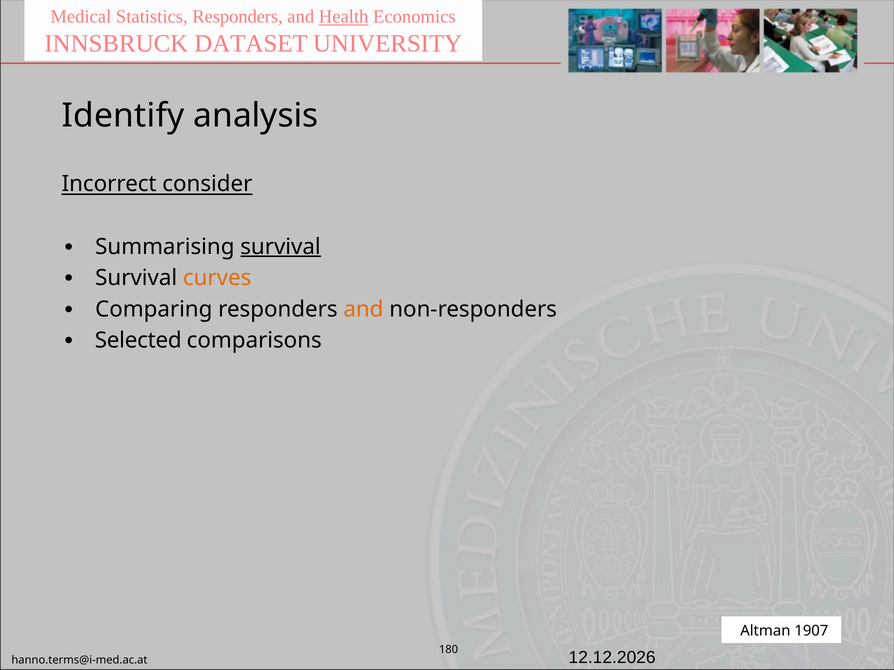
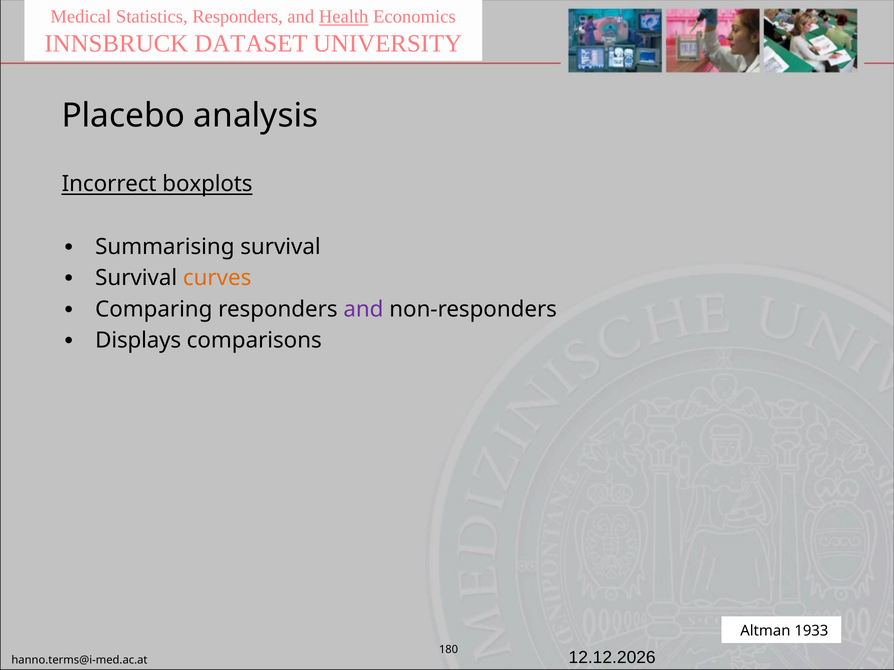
Identify: Identify -> Placebo (123, 116)
consider: consider -> boxplots (207, 184)
survival underline: present -> none (281, 247)
and colour: orange -> purple (363, 309)
Selected: Selected -> Displays (138, 341)
1907: 1907 -> 1933 (811, 631)
